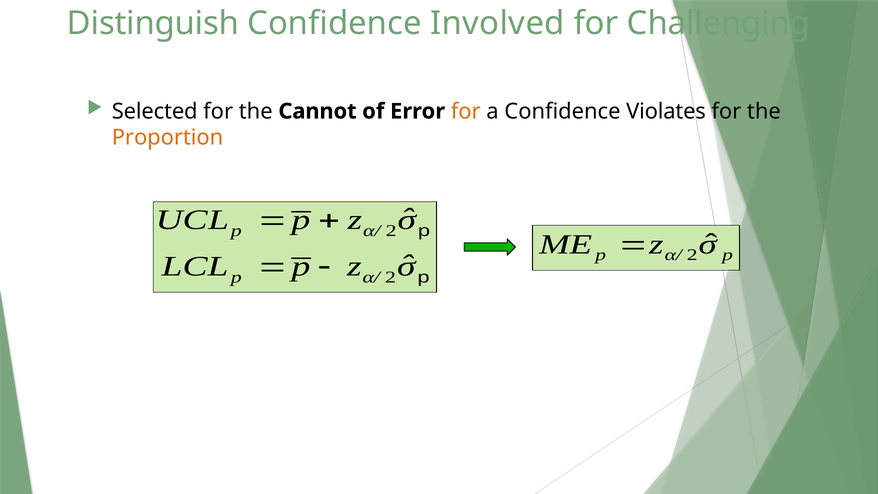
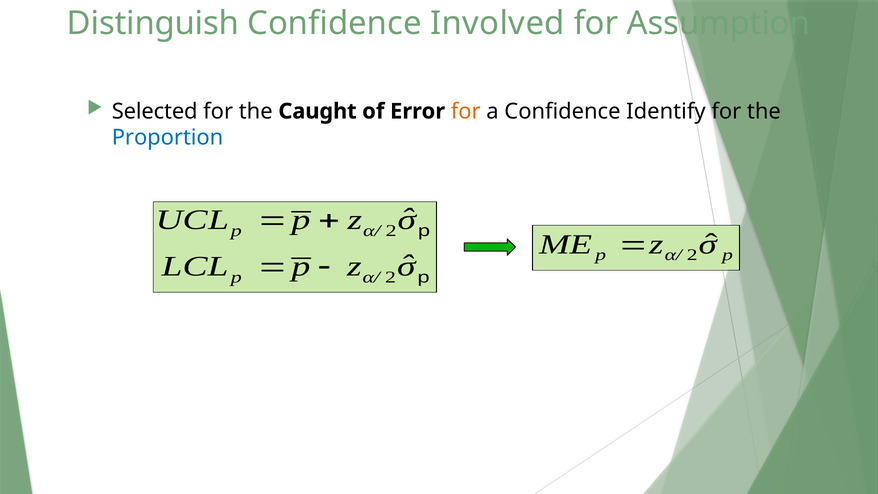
Challenging: Challenging -> Assumption (718, 23)
Cannot: Cannot -> Caught (318, 111)
Violates: Violates -> Identify (666, 111)
Proportion colour: orange -> blue (168, 138)
